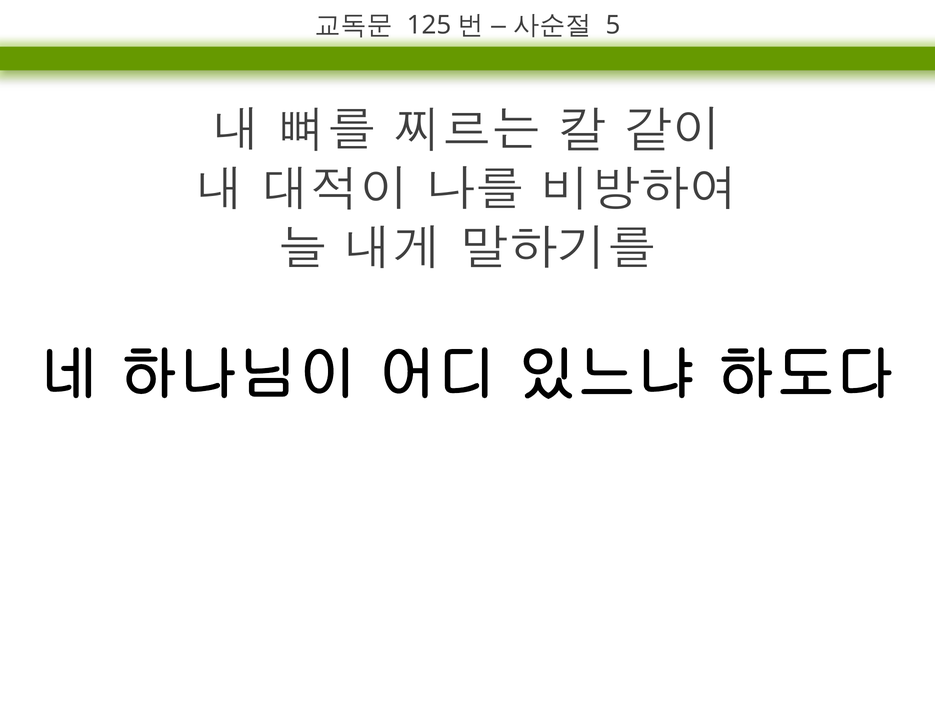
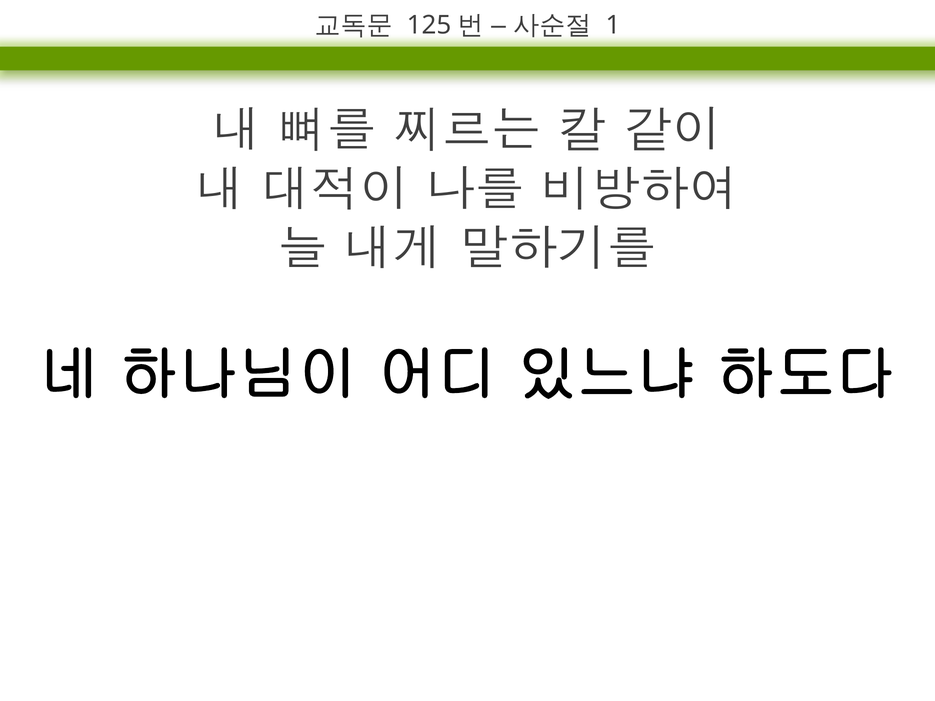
5: 5 -> 1 (613, 25)
